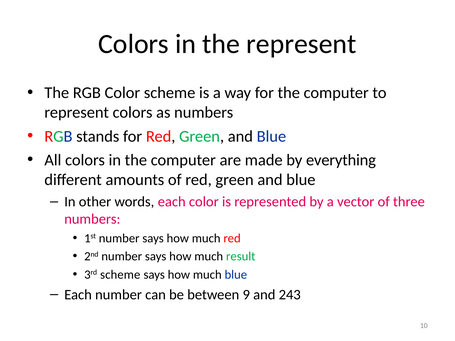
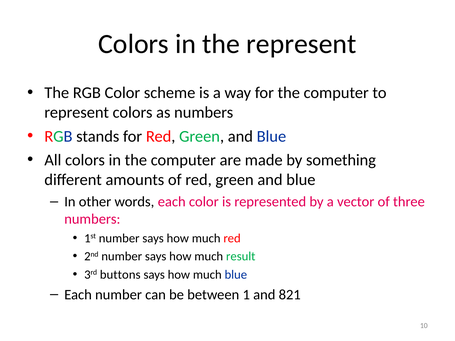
everything: everything -> something (341, 160)
3rd scheme: scheme -> buttons (120, 275)
9: 9 -> 1 (246, 295)
243: 243 -> 821 (290, 295)
